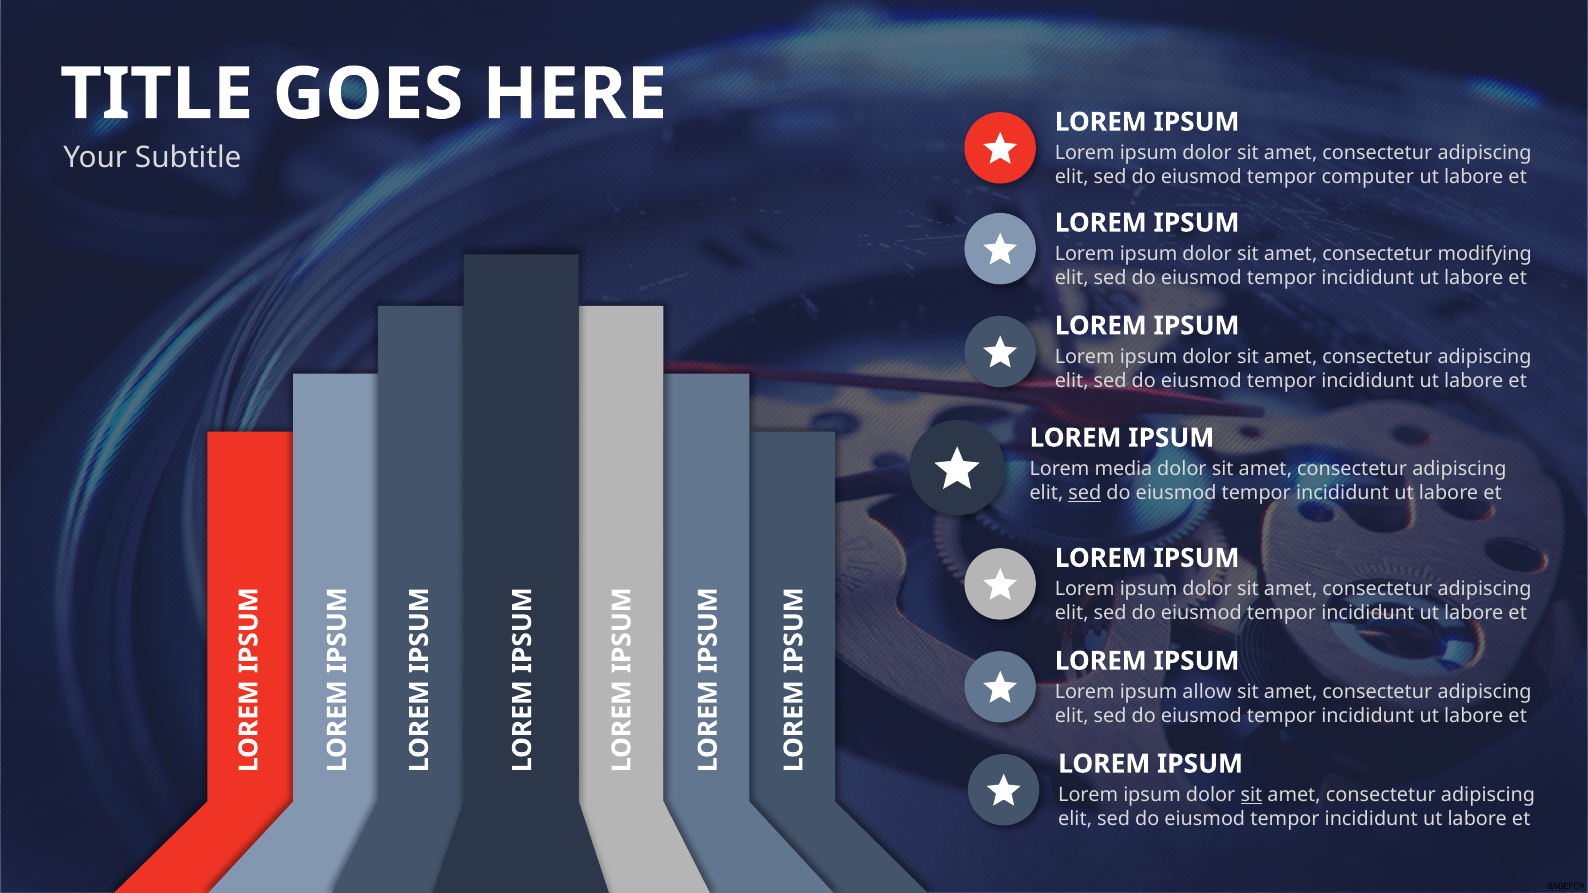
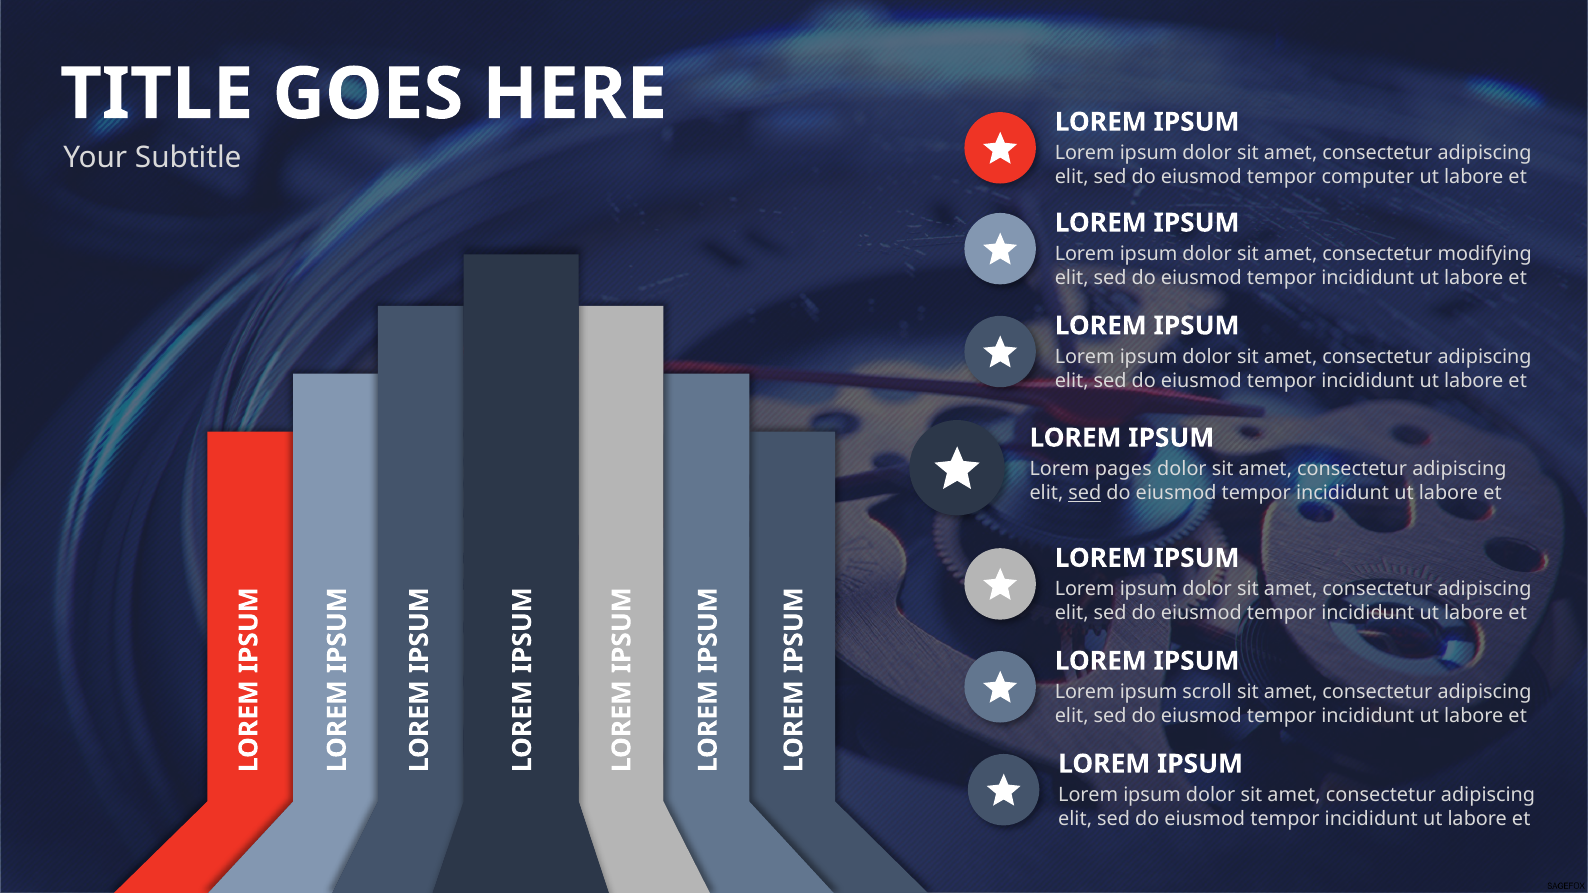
media: media -> pages (1123, 469)
allow: allow -> scroll (1207, 692)
sit underline: present -> none (1251, 795)
